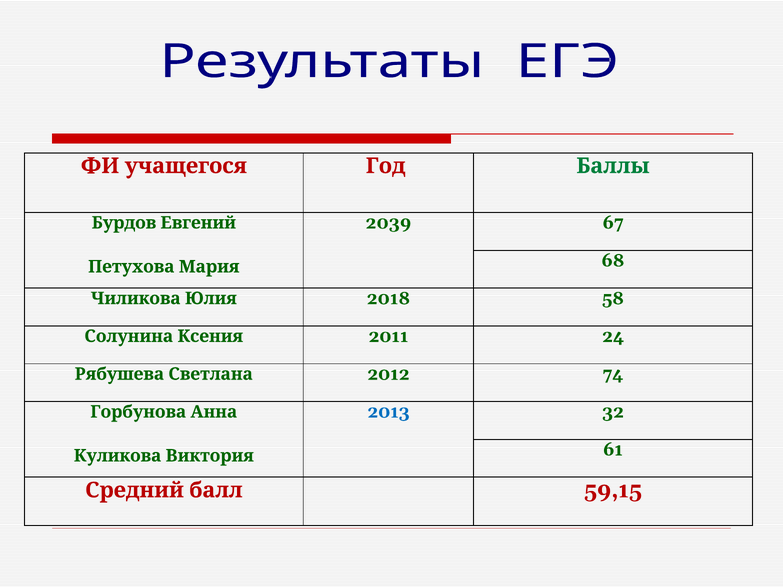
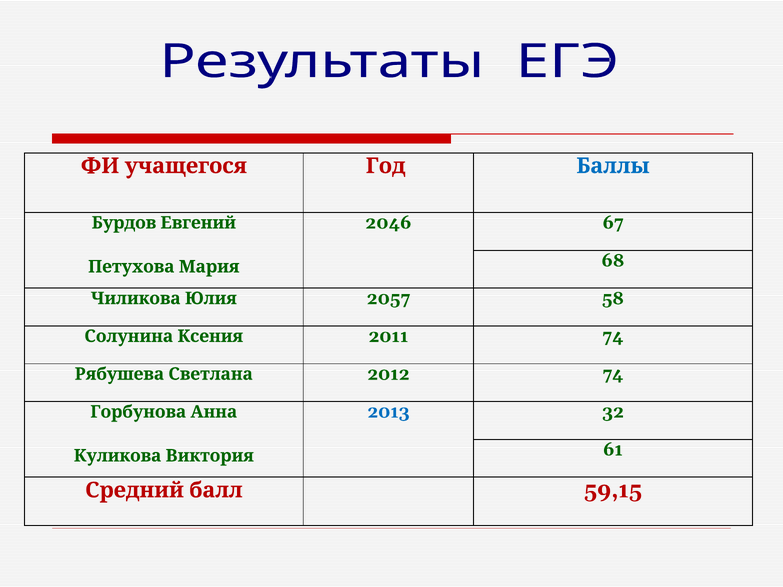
Баллы colour: green -> blue (613, 166)
2039: 2039 -> 2046 (388, 223)
2018: 2018 -> 2057 (388, 299)
2011 24: 24 -> 74 (613, 336)
